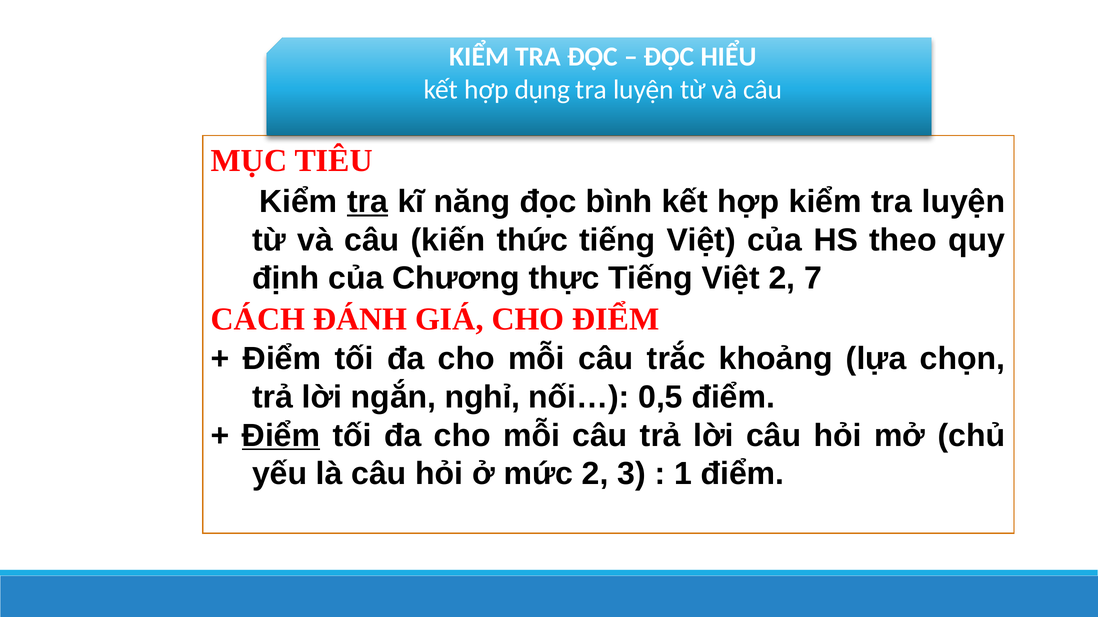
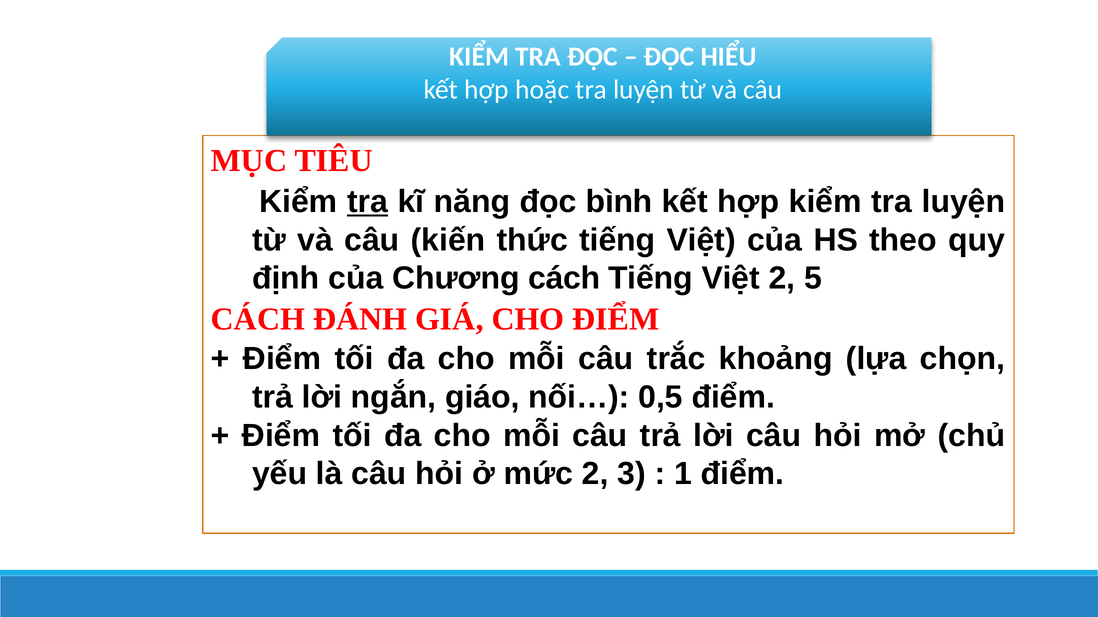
dụng: dụng -> hoặc (542, 90)
Chương thực: thực -> cách (564, 279)
7: 7 -> 5 (813, 279)
nghỉ: nghỉ -> giáo (482, 397)
Điểm underline: present -> none (281, 436)
